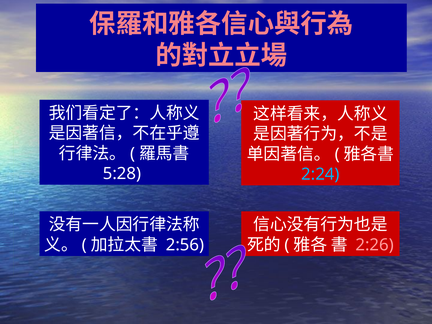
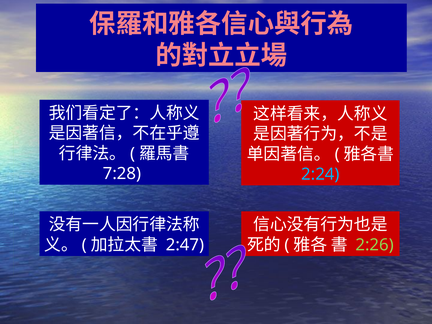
5:28: 5:28 -> 7:28 (122, 174)
2:56: 2:56 -> 2:47 (185, 245)
2:26 colour: pink -> light green (375, 245)
